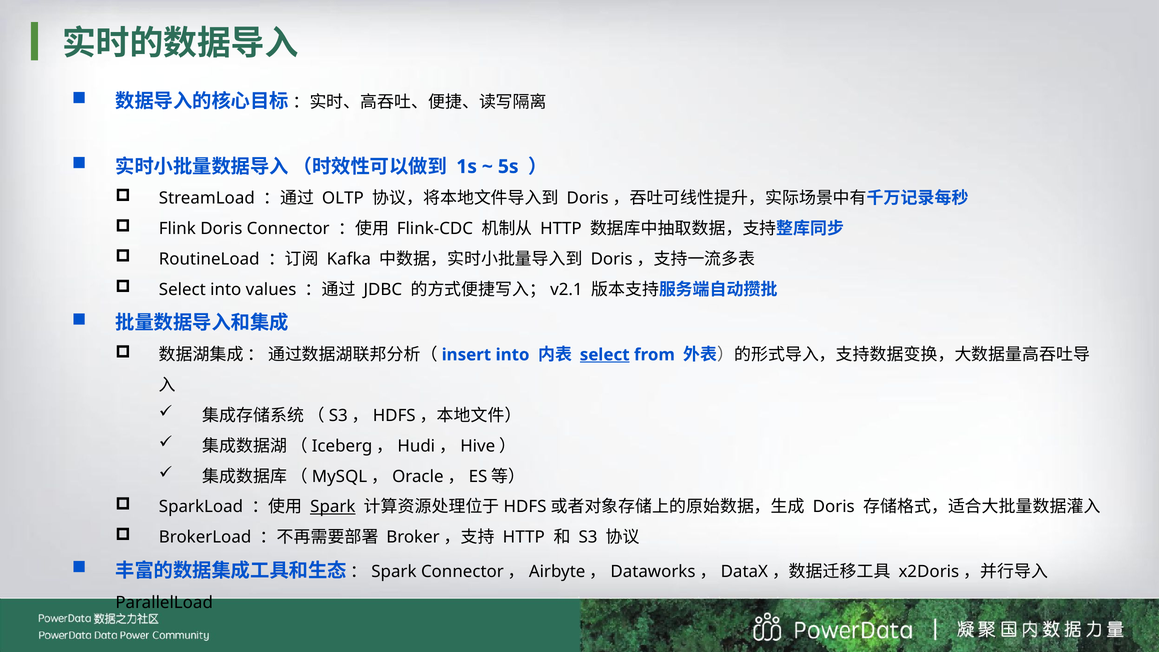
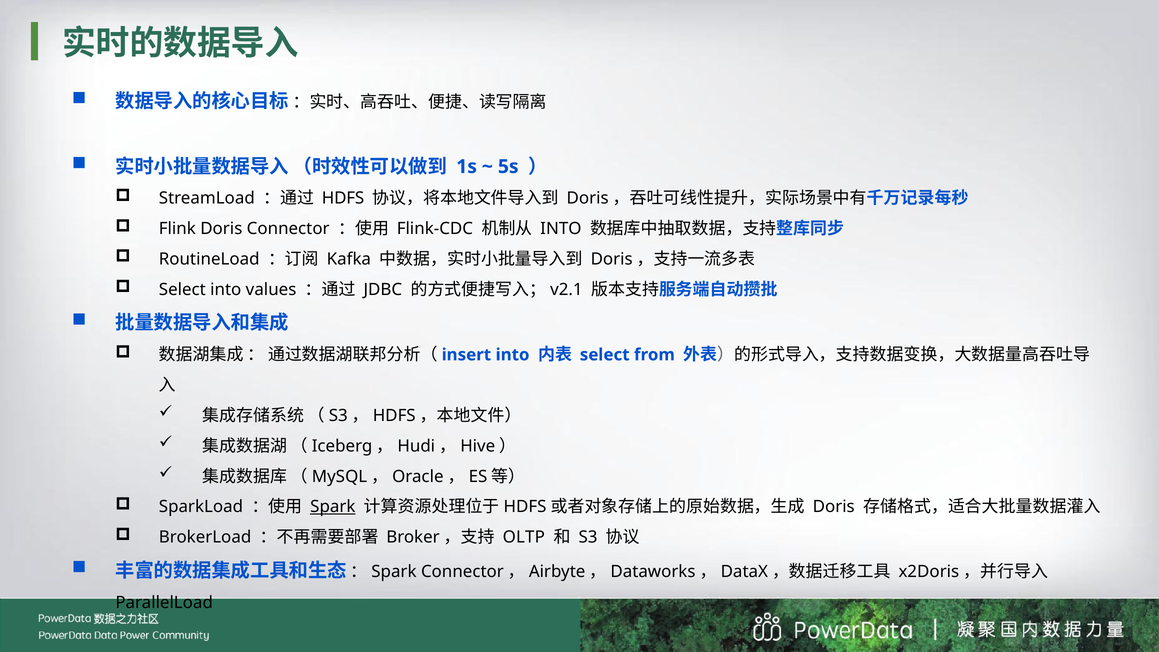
OLTP: OLTP -> HDFS (343, 198)
HTTP: HTTP -> INTO (561, 229)
select underline: present -> none (605, 355)
HTTP: HTTP -> OLTP (524, 537)
